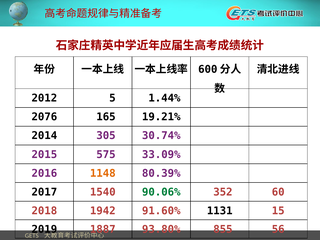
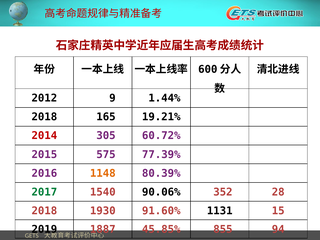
5: 5 -> 9 (112, 98)
2076: 2076 -> 2018 (44, 117)
2014 colour: black -> red (44, 136)
30.74%: 30.74% -> 60.72% (161, 136)
33.09%: 33.09% -> 77.39% (161, 154)
2017 colour: black -> green (44, 192)
90.06% colour: green -> black (161, 192)
60: 60 -> 28 (278, 192)
1942: 1942 -> 1930 (103, 211)
93.80%: 93.80% -> 45.85% (161, 229)
56: 56 -> 94 (278, 229)
